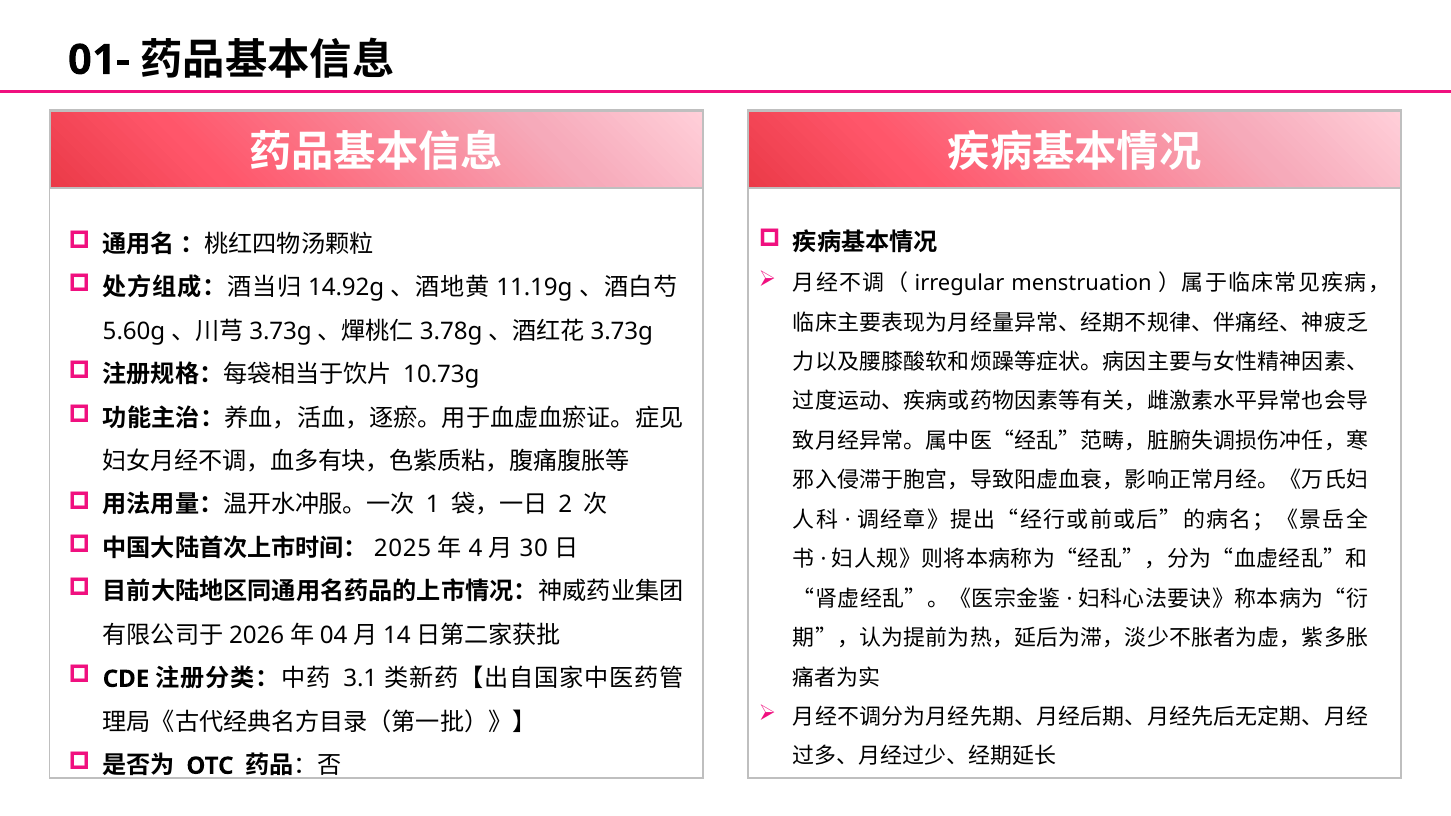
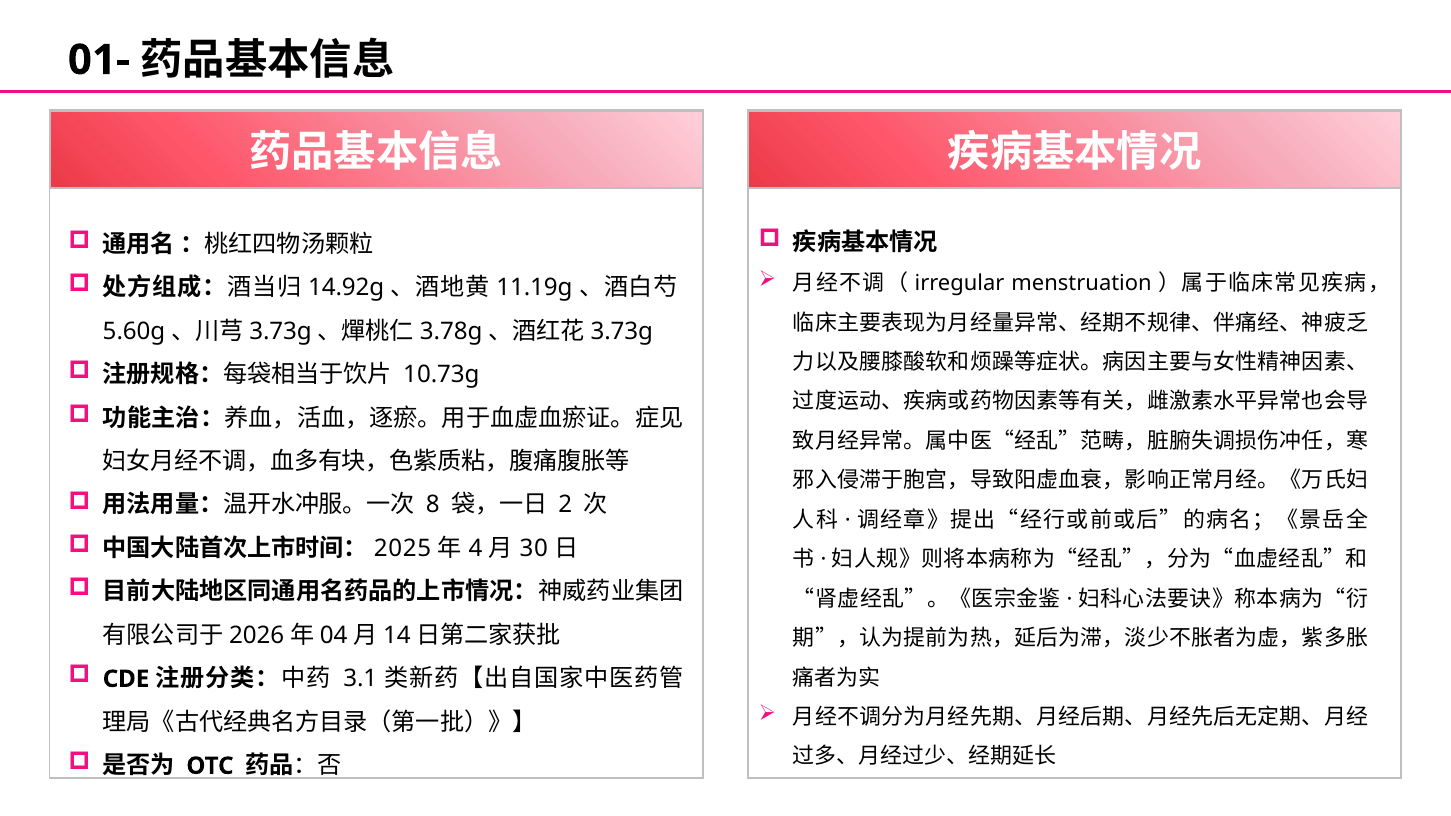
1: 1 -> 8 (433, 505)
